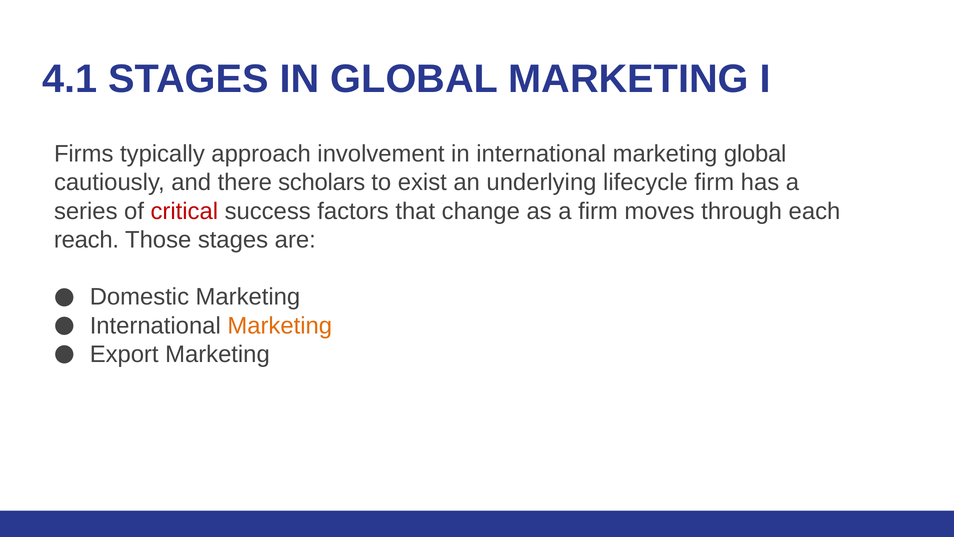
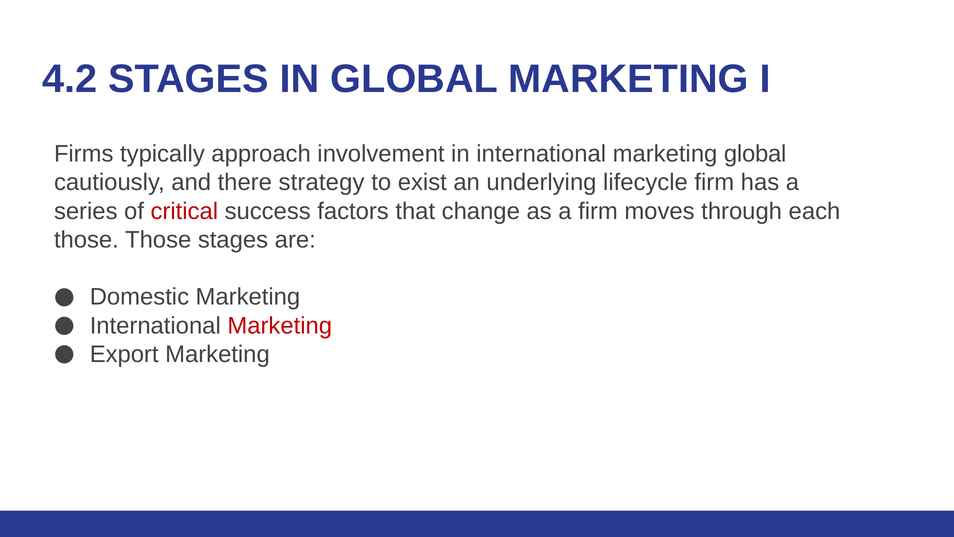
4.1: 4.1 -> 4.2 (70, 79)
scholars: scholars -> strategy (322, 182)
reach: reach -> those (86, 240)
Marketing colour: orange -> red (280, 326)
